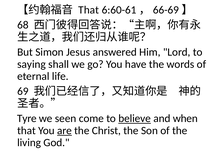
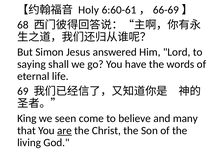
That: That -> Holy (89, 10)
Tyre: Tyre -> King (27, 119)
believe underline: present -> none (135, 119)
when: when -> many (185, 119)
